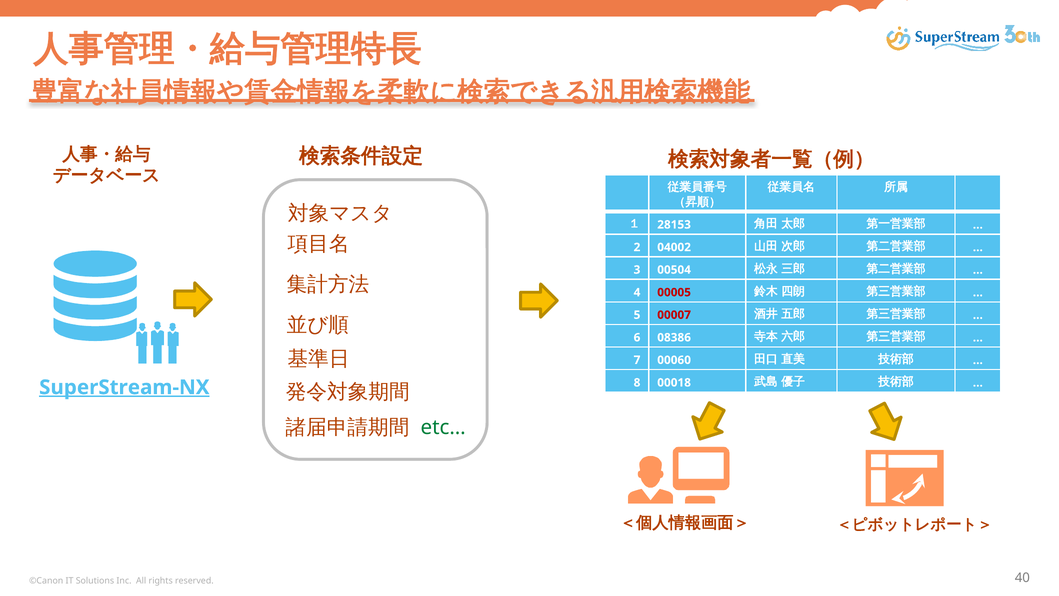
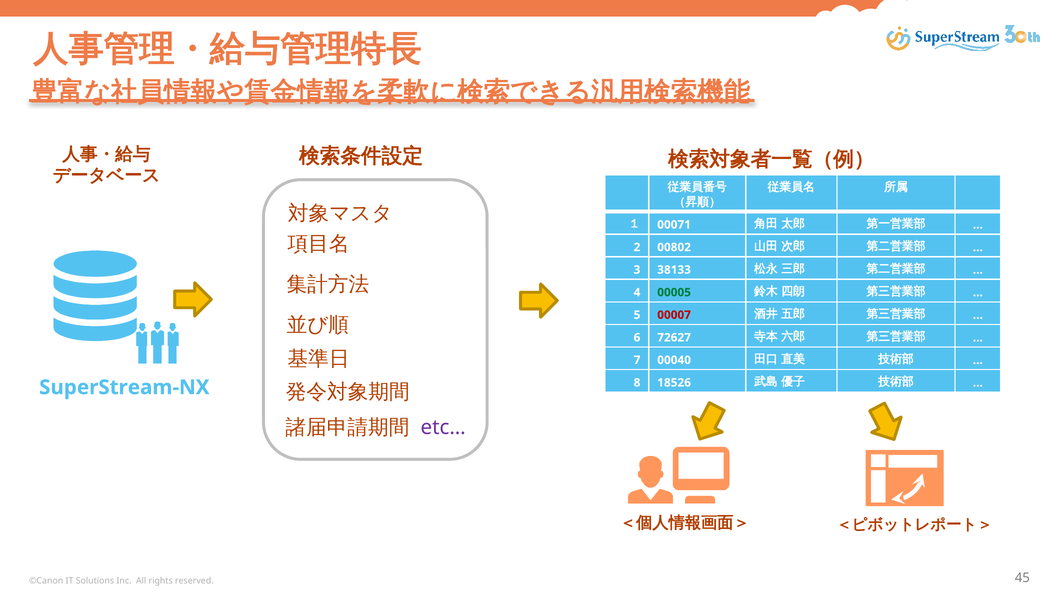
28153: 28153 -> 00071 (674, 225)
04002: 04002 -> 00802 (674, 247)
00504: 00504 -> 38133 (674, 270)
00005 colour: red -> green (674, 292)
08386: 08386 -> 72627 (674, 337)
00060: 00060 -> 00040 (674, 360)
00018: 00018 -> 18526 (674, 382)
SuperStream-NX underline: present -> none (124, 387)
etc… colour: green -> purple (443, 427)
40: 40 -> 45 (1022, 578)
